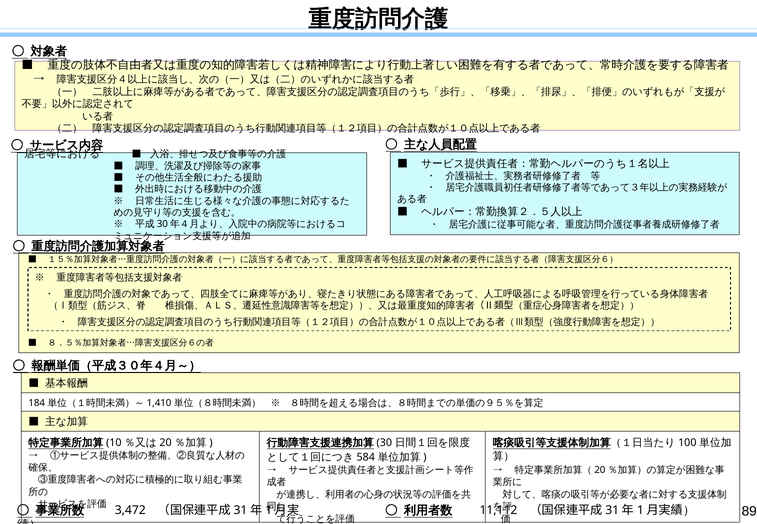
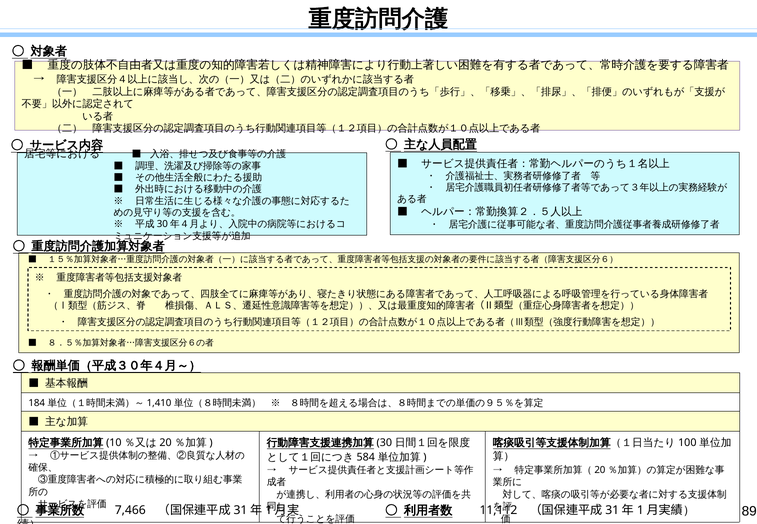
3,472: 3,472 -> 7,466 (130, 510)
